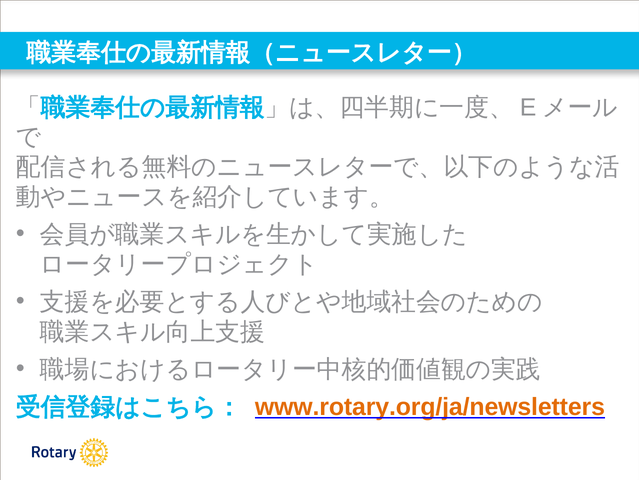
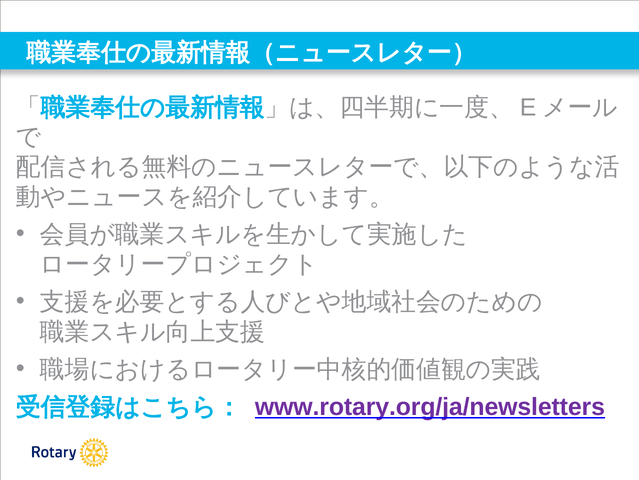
www.rotary.org/ja/newsletters colour: orange -> purple (430, 406)
